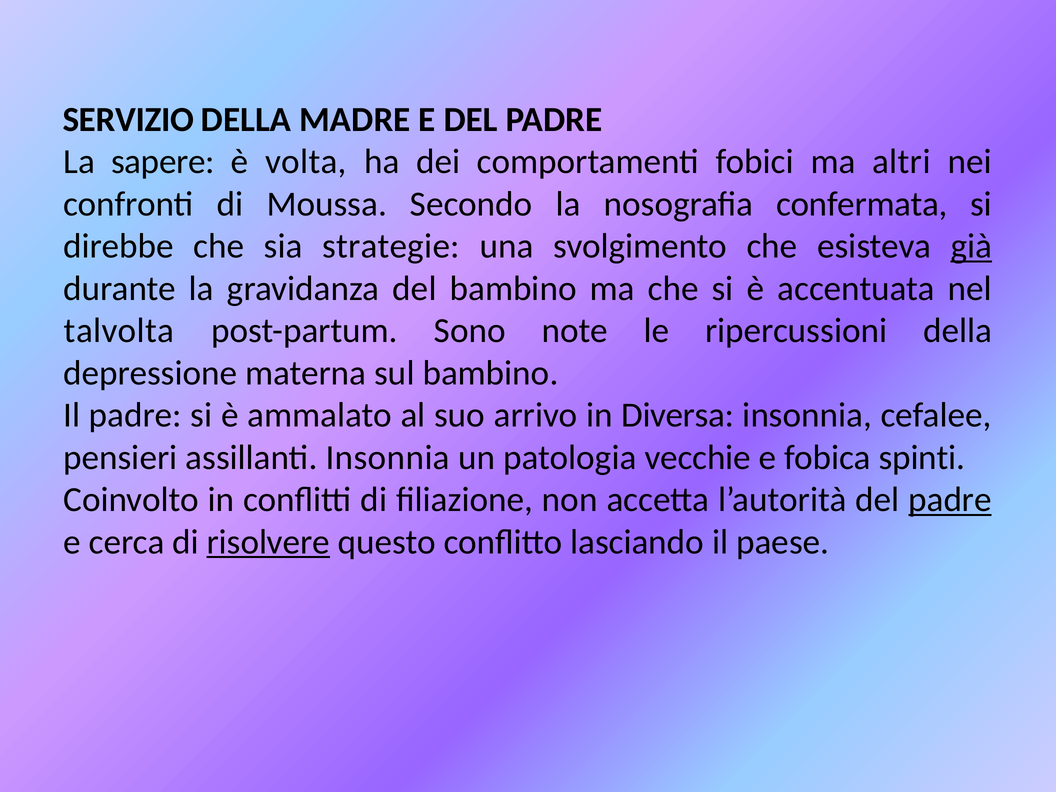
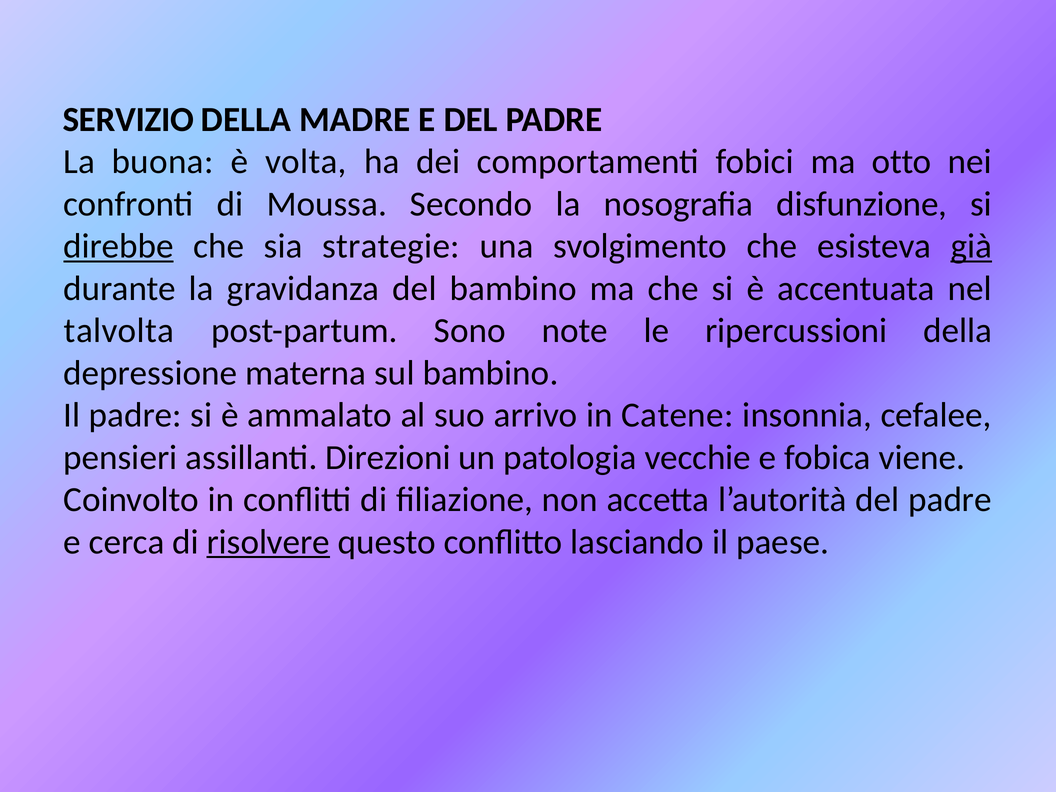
sapere: sapere -> buona (163, 162)
altri: altri -> otto (902, 162)
confermata: confermata -> disfunzione (862, 204)
direbbe underline: none -> present (119, 246)
Diversa: Diversa -> Catene (677, 415)
assillanti Insonnia: Insonnia -> Direzioni (388, 458)
spinti: spinti -> viene (922, 458)
padre underline: present -> none (950, 500)
